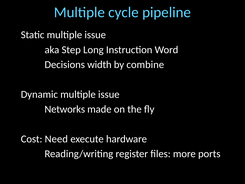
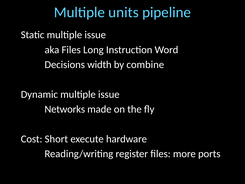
cycle: cycle -> units (124, 12)
aka Step: Step -> Files (71, 50)
Need: Need -> Short (56, 139)
